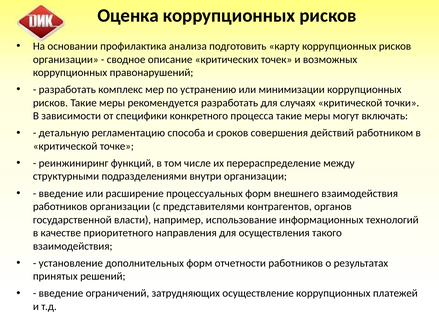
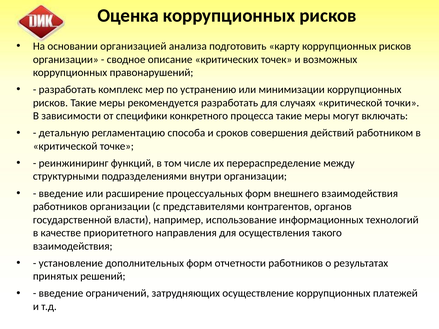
профилактика: профилактика -> организацией (133, 46)
